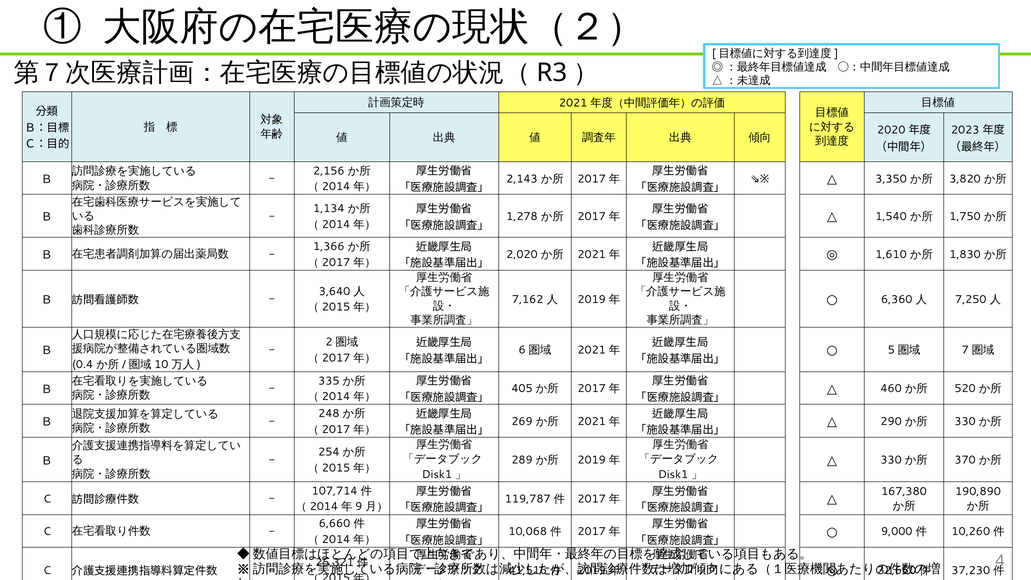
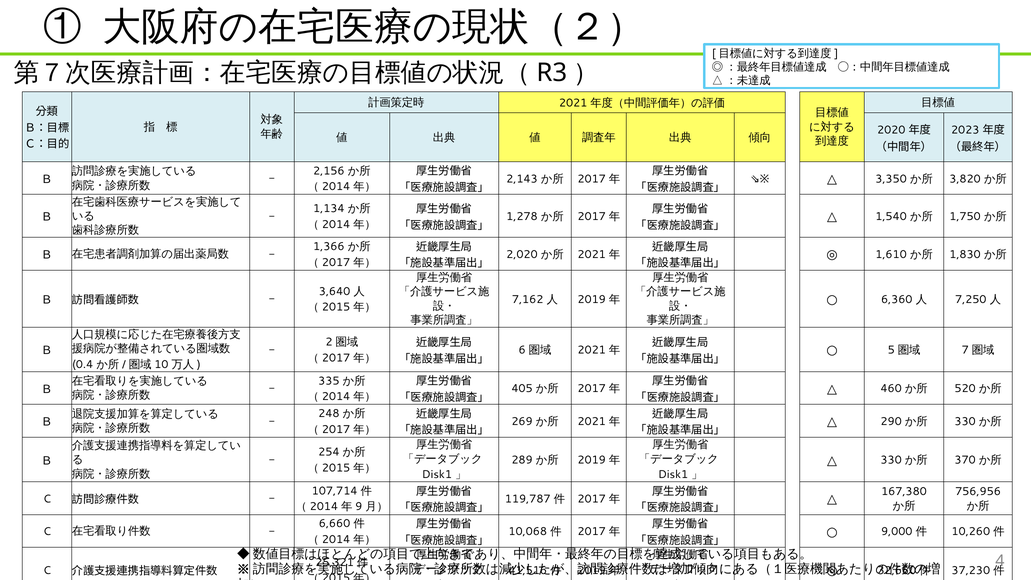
190,890: 190,890 -> 756,956 (978, 492)
